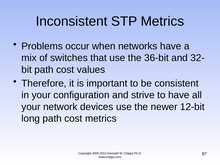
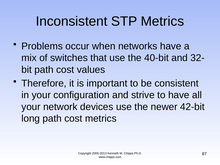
36-bit: 36-bit -> 40-bit (157, 58)
12-bit: 12-bit -> 42-bit (192, 107)
